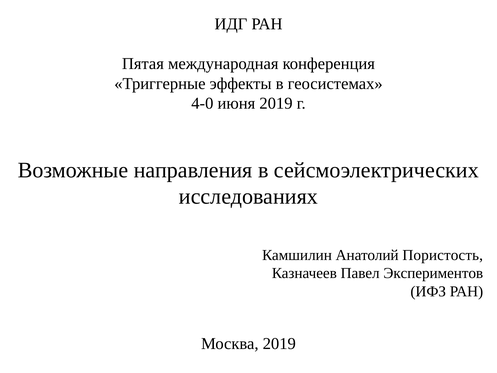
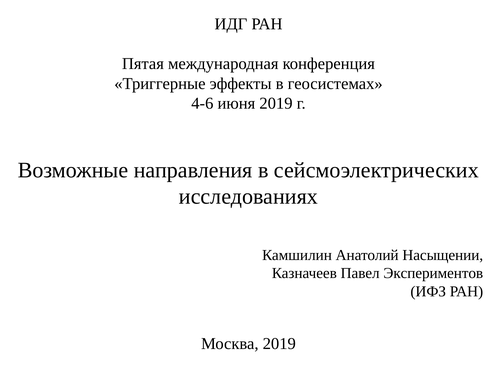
4-0: 4-0 -> 4-6 (202, 103)
Пористость: Пористость -> Насыщении (443, 255)
